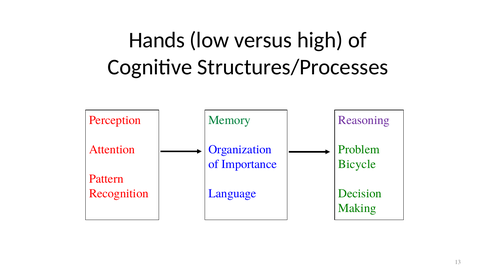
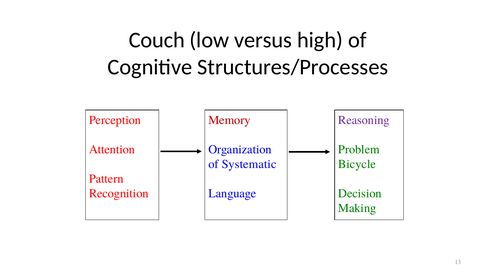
Hands: Hands -> Couch (157, 40)
Memory colour: green -> red (230, 120)
Importance: Importance -> Systematic (249, 164)
